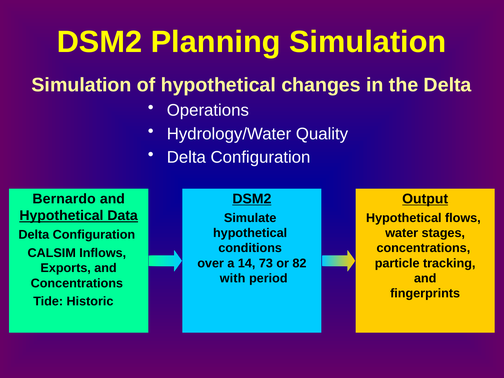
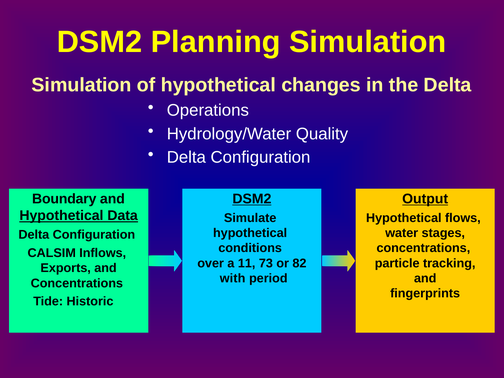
Bernardo: Bernardo -> Boundary (64, 199)
14: 14 -> 11 (247, 263)
